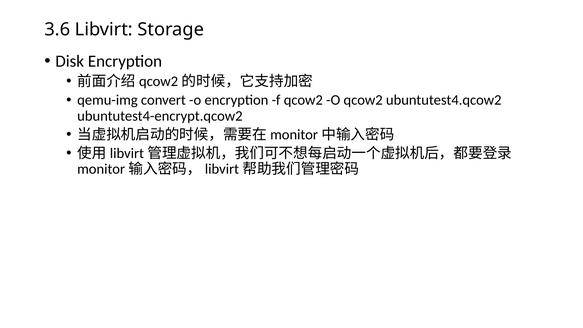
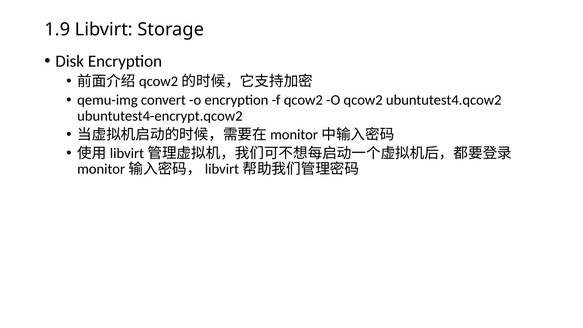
3.6: 3.6 -> 1.9 (57, 29)
